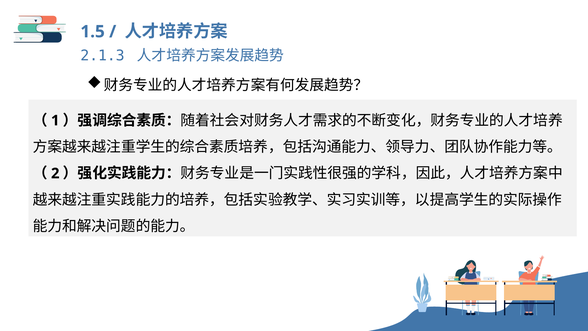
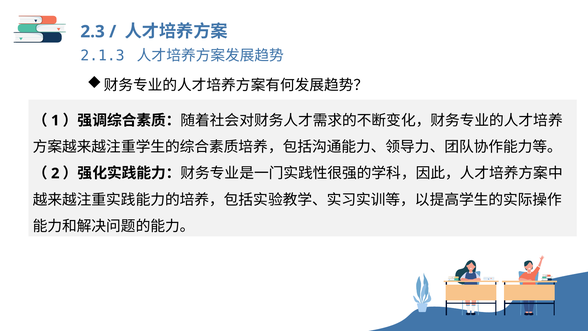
1.5: 1.5 -> 2.3 (93, 32)
